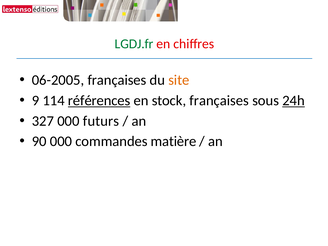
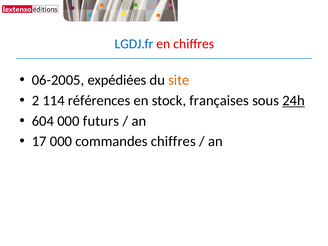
LGDJ.fr colour: green -> blue (134, 44)
06-2005 françaises: françaises -> expédiées (117, 80)
9: 9 -> 2 (36, 101)
références underline: present -> none (99, 101)
327: 327 -> 604 (43, 121)
90: 90 -> 17 (39, 141)
commandes matière: matière -> chiffres (173, 141)
